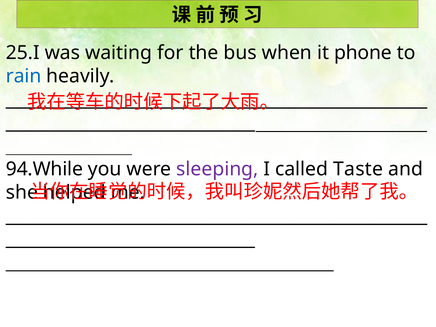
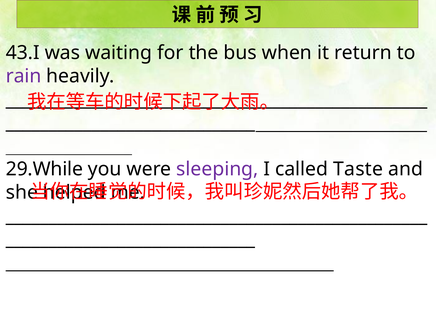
25.I: 25.I -> 43.I (23, 53)
phone: phone -> return (363, 53)
rain colour: blue -> purple (24, 76)
94.While: 94.While -> 29.While (44, 169)
